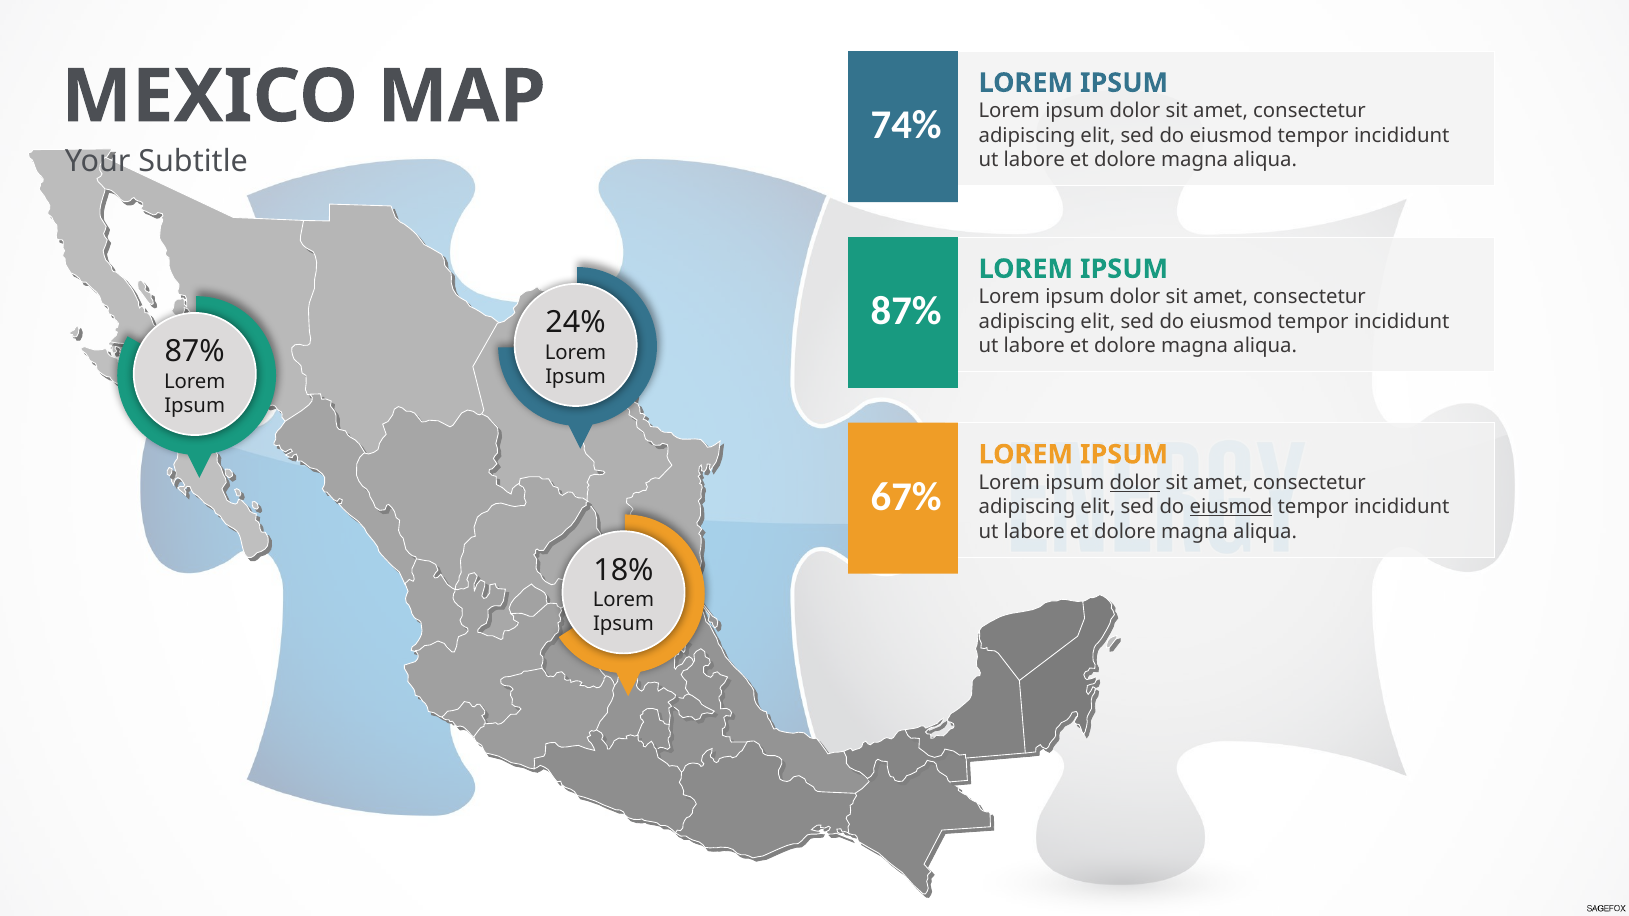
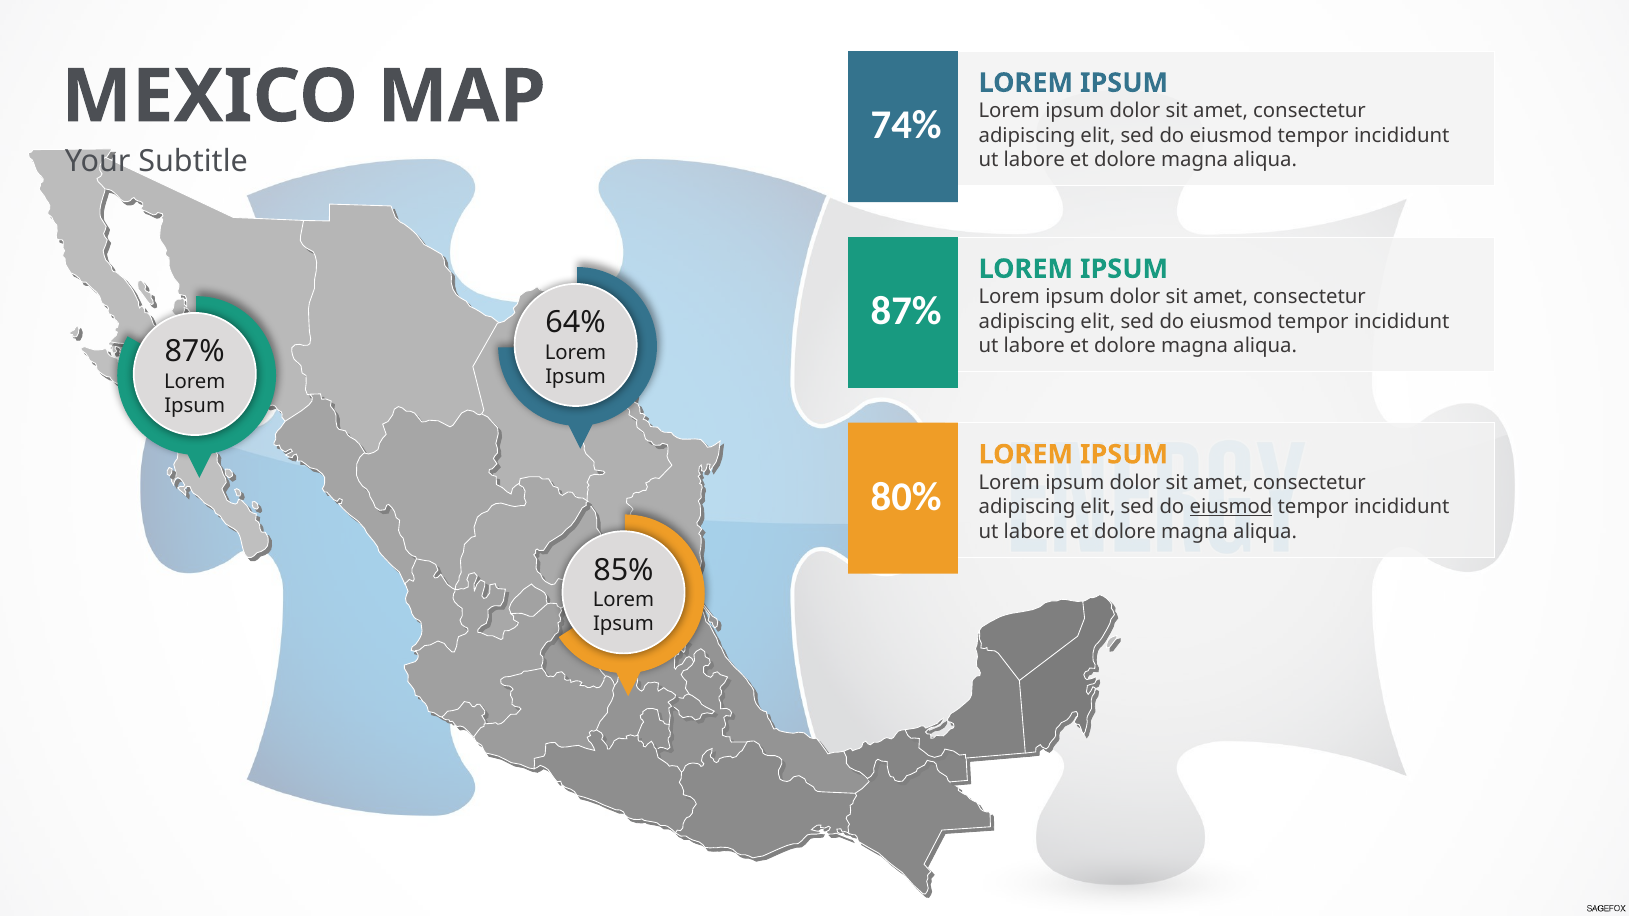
24%: 24% -> 64% (576, 323)
dolor underline: present -> none (1135, 483)
67%: 67% -> 80% (906, 497)
18%: 18% -> 85% (623, 570)
